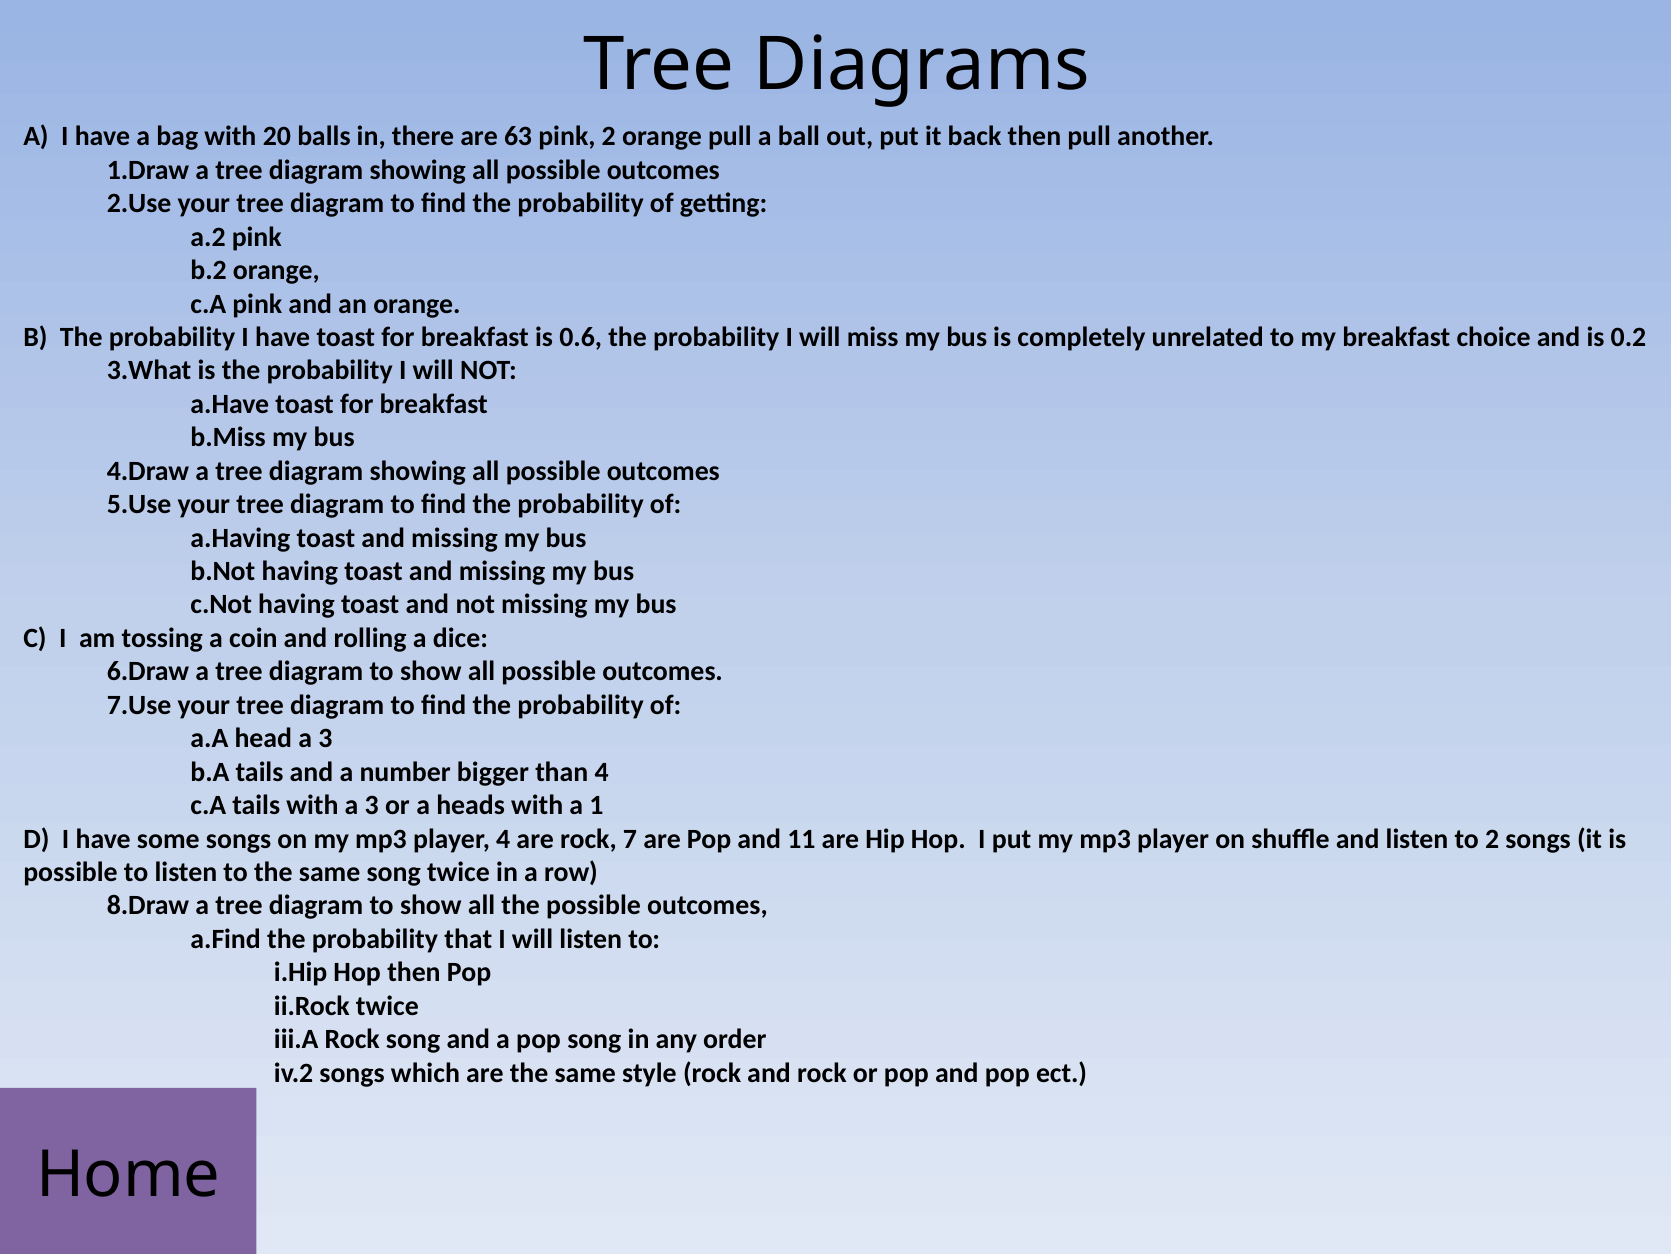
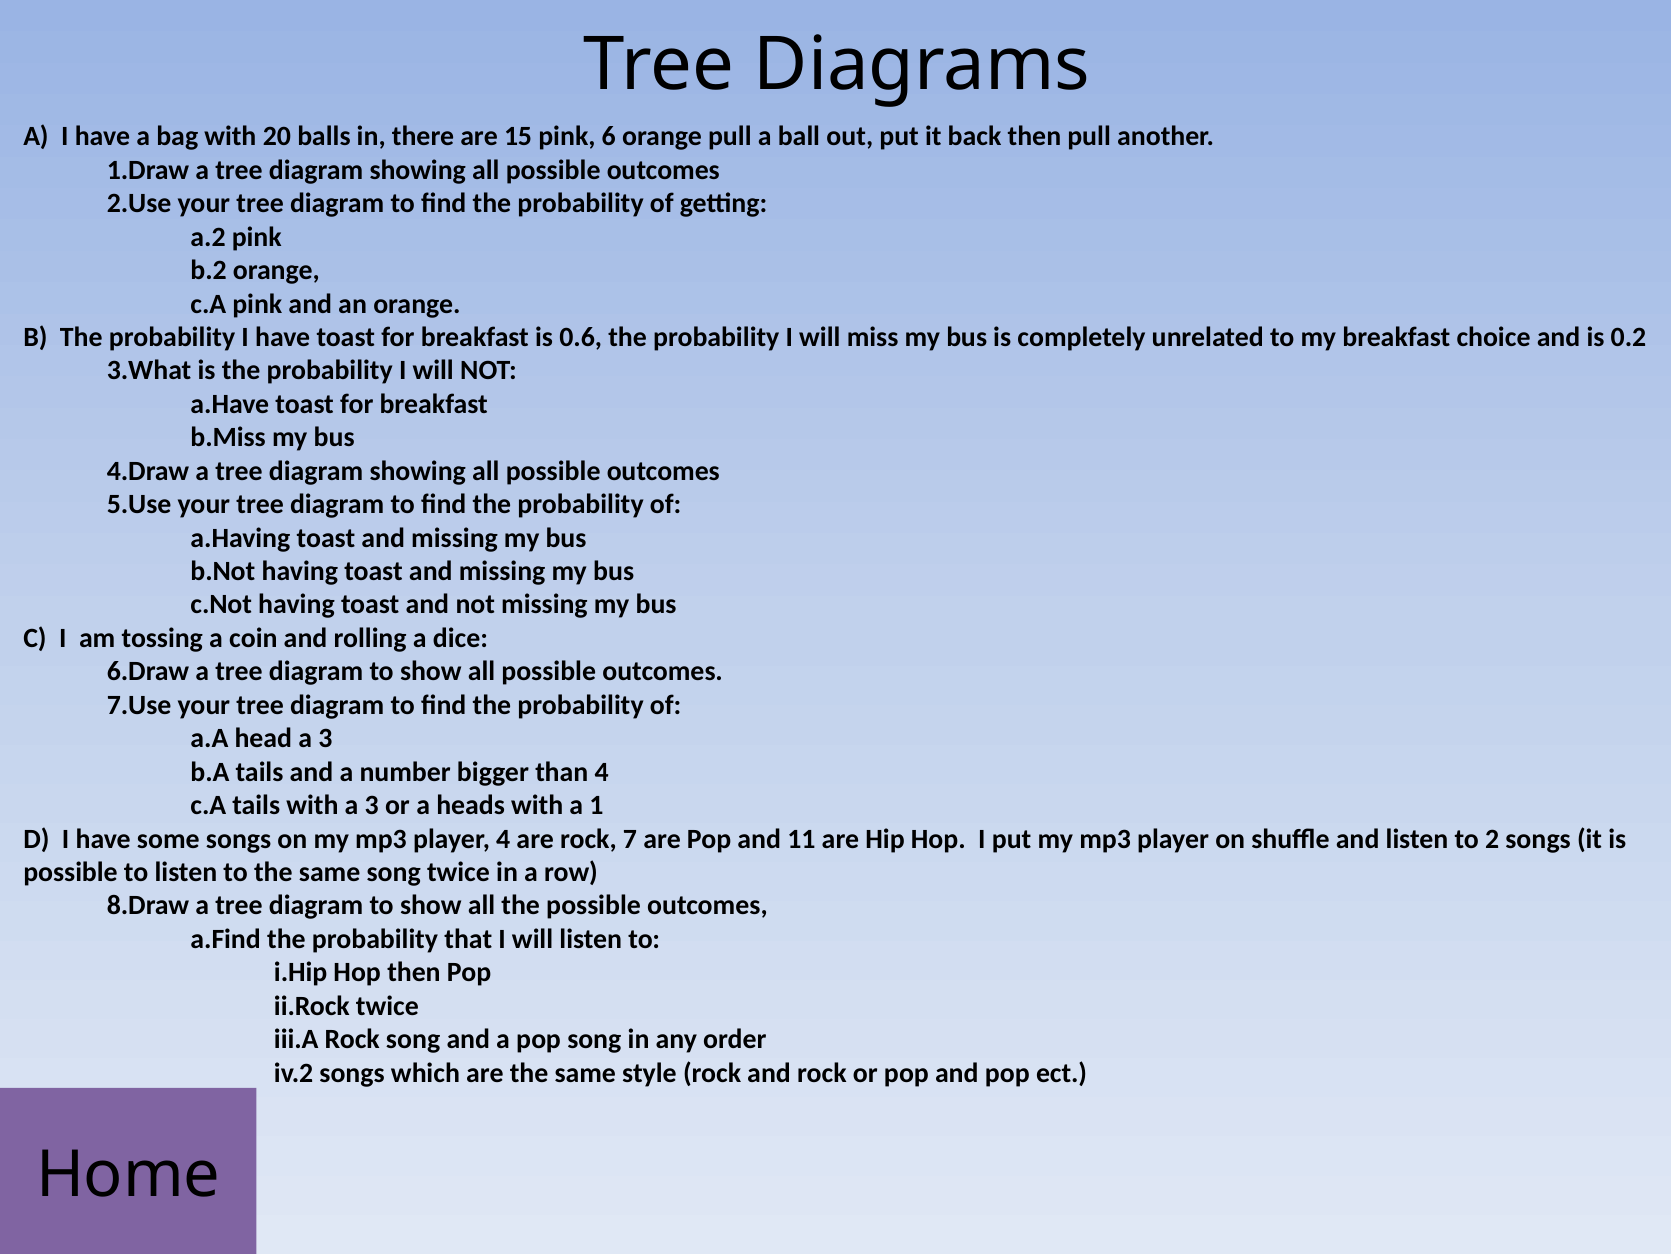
63: 63 -> 15 (518, 137)
pink 2: 2 -> 6 (609, 137)
